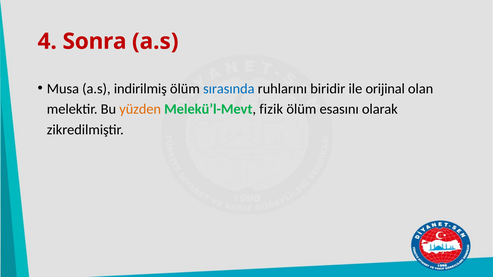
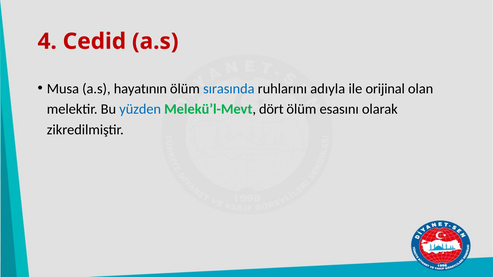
Sonra: Sonra -> Cedid (94, 41)
indirilmiş: indirilmiş -> hayatının (140, 89)
biridir: biridir -> adıyla (328, 89)
yüzden colour: orange -> blue (140, 109)
fizik: fizik -> dört (271, 109)
